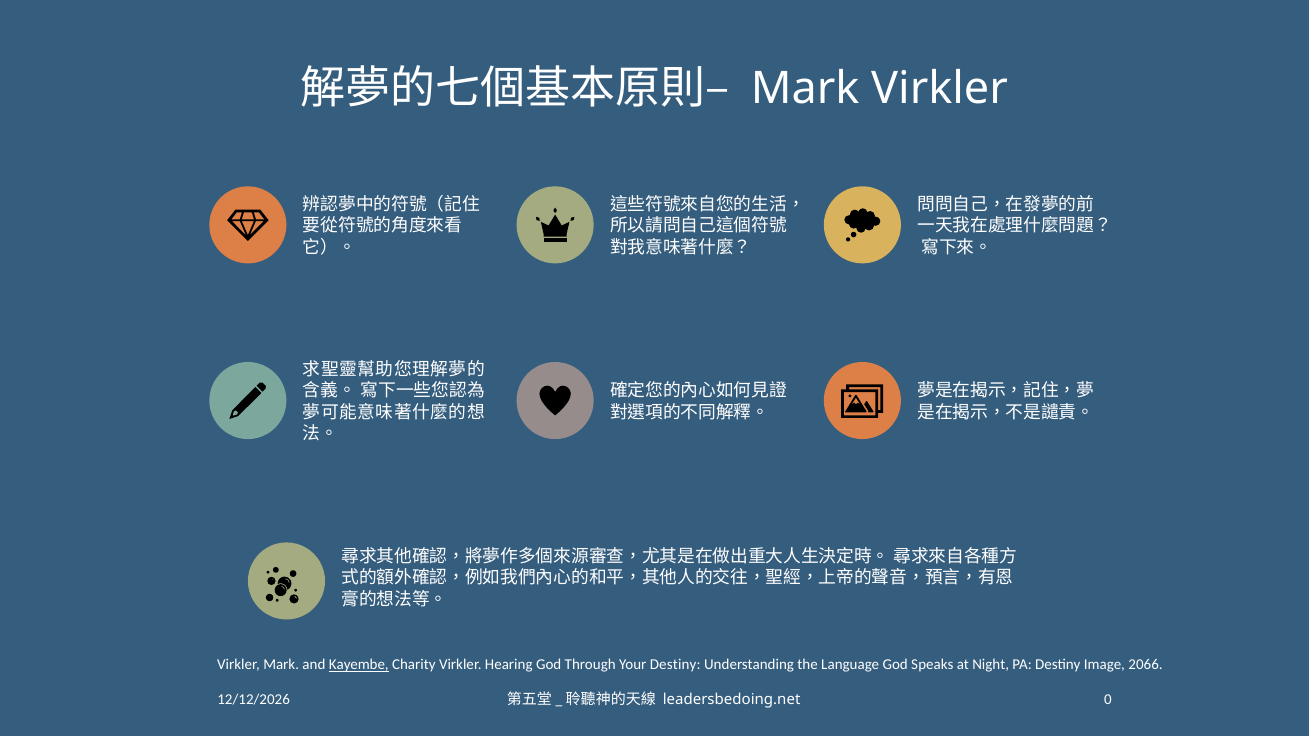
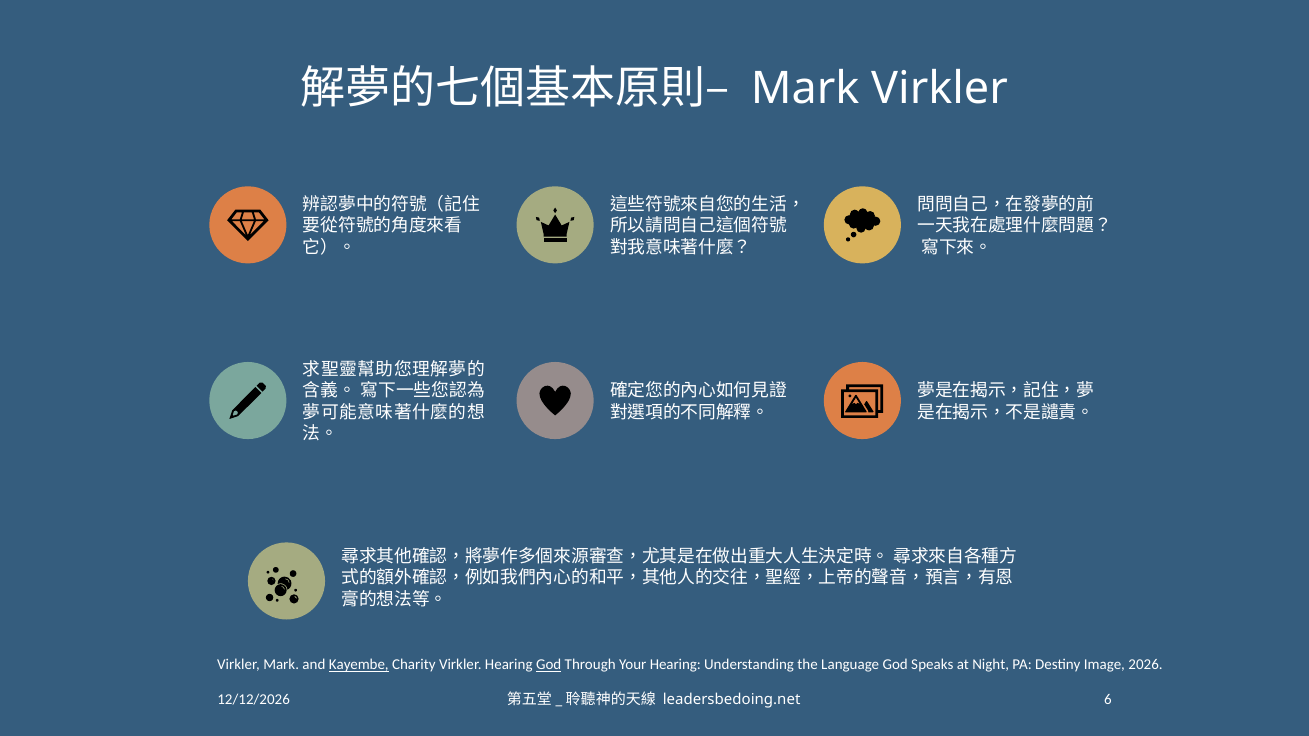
God underline: none -> present (549, 665)
Your Destiny: Destiny -> Hearing (675, 665)
2066: 2066 -> 2026 (1146, 665)
0: 0 -> 6 (1108, 699)
